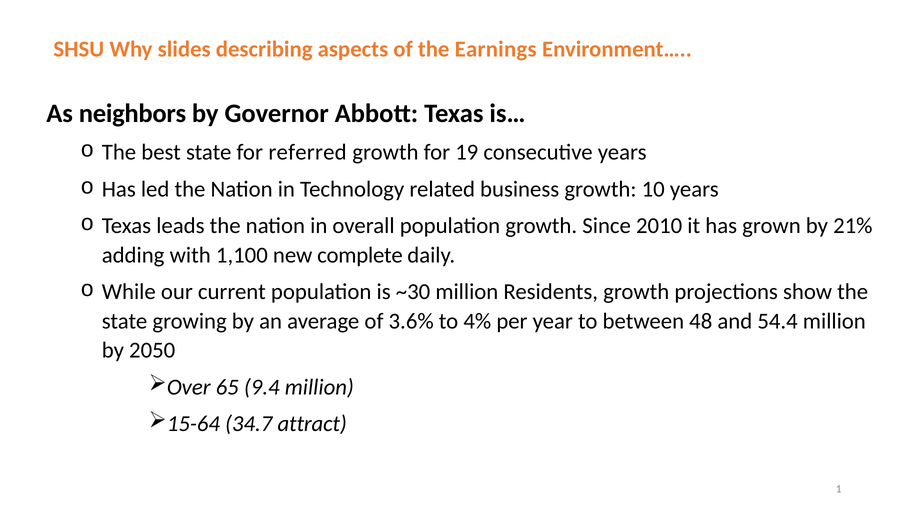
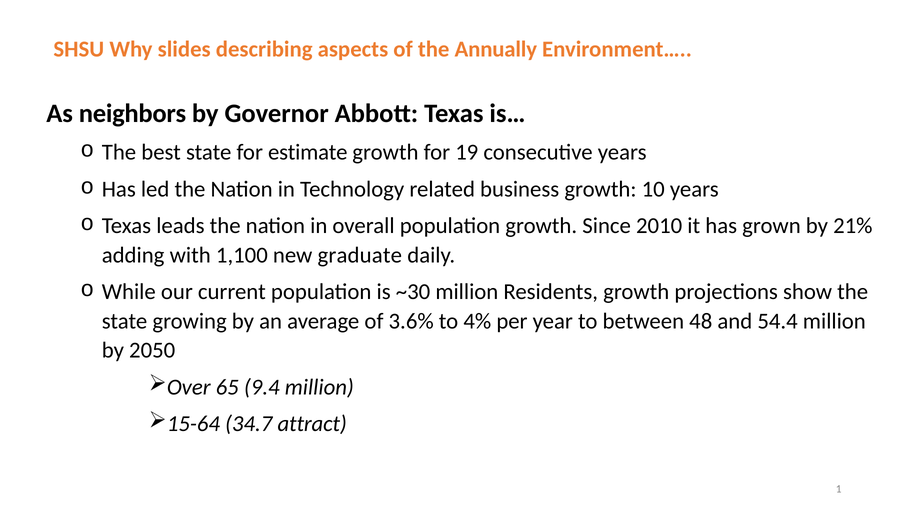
Earnings: Earnings -> Annually (496, 49)
referred: referred -> estimate (308, 152)
complete: complete -> graduate (360, 255)
